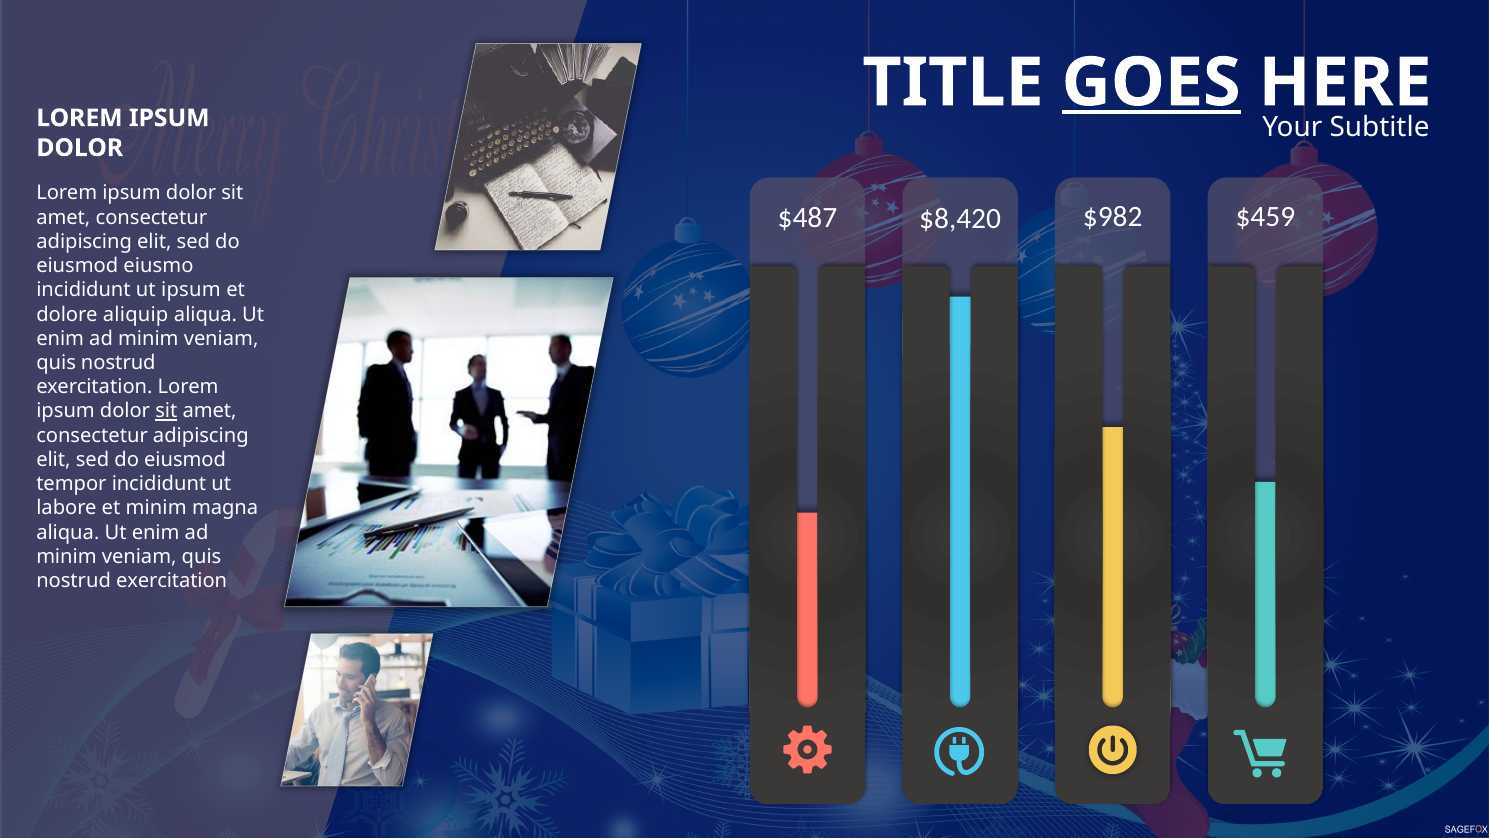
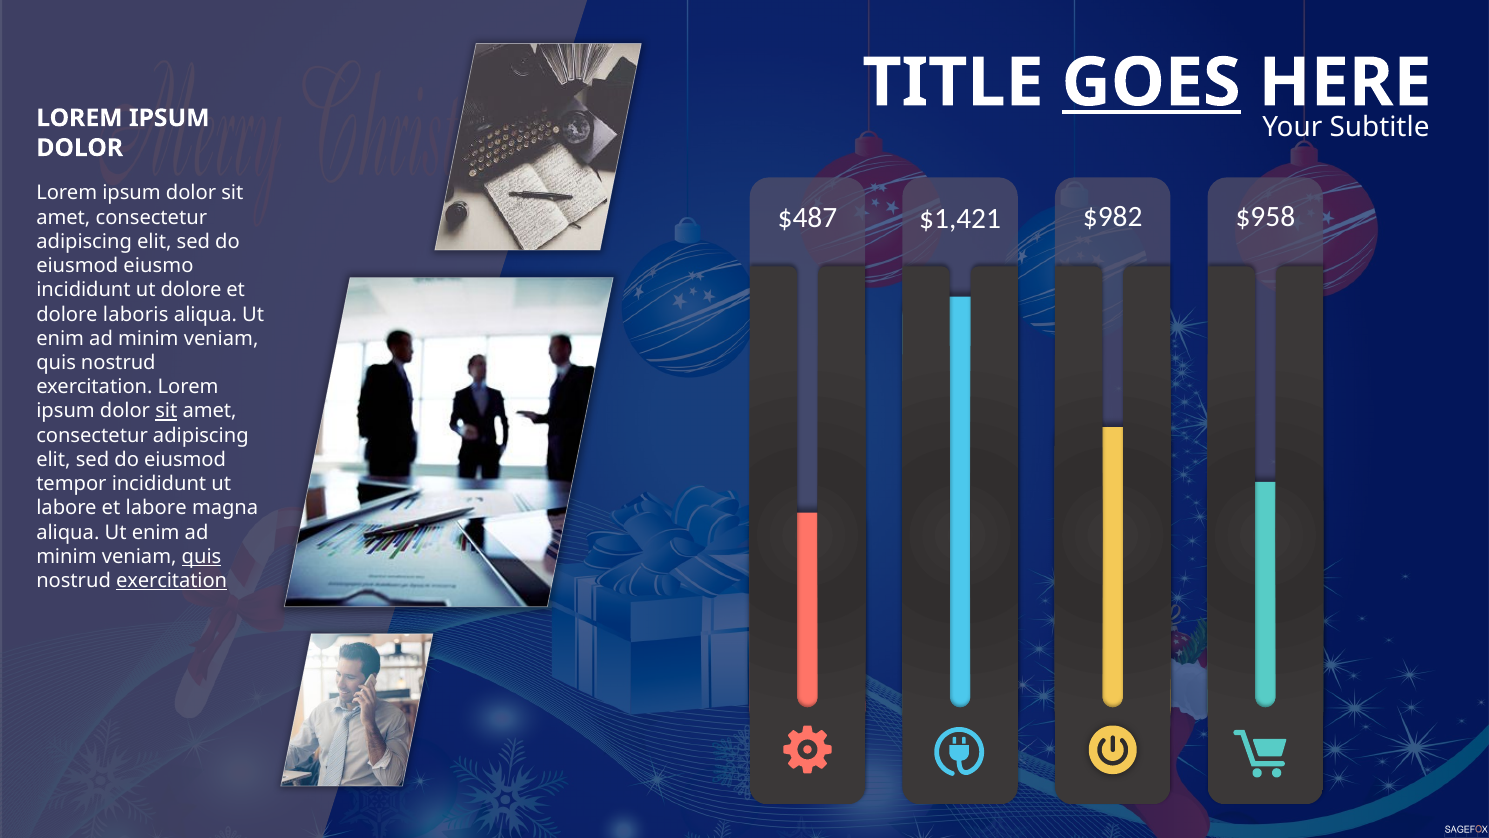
$8,420: $8,420 -> $1,421 (960, 219)
$459: $459 -> $958 (1265, 216)
ut ipsum: ipsum -> dolore (191, 290)
aliquip: aliquip -> laboris (136, 314)
et minim: minim -> labore (156, 508)
quis underline: none -> present (202, 556)
exercitation underline: none -> present (172, 581)
